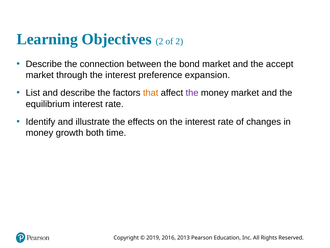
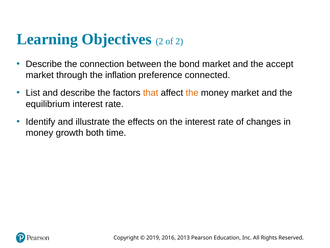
through the interest: interest -> inflation (121, 75)
expansion: expansion -> connected (207, 75)
the colour: purple -> orange (192, 93)
